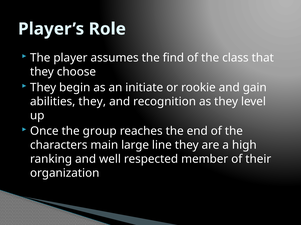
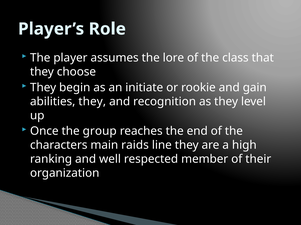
find: find -> lore (173, 58)
large: large -> raids (135, 146)
